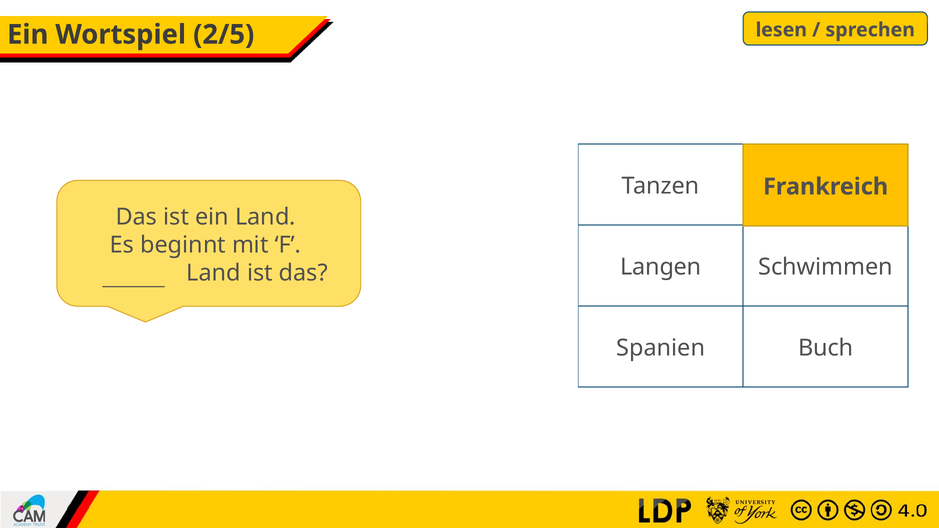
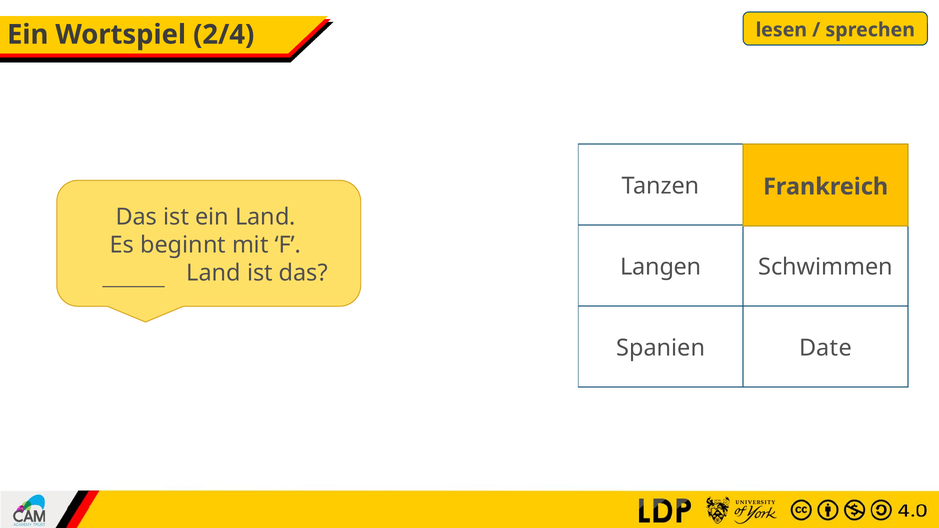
2/5: 2/5 -> 2/4 (224, 35)
Buch: Buch -> Date (825, 348)
